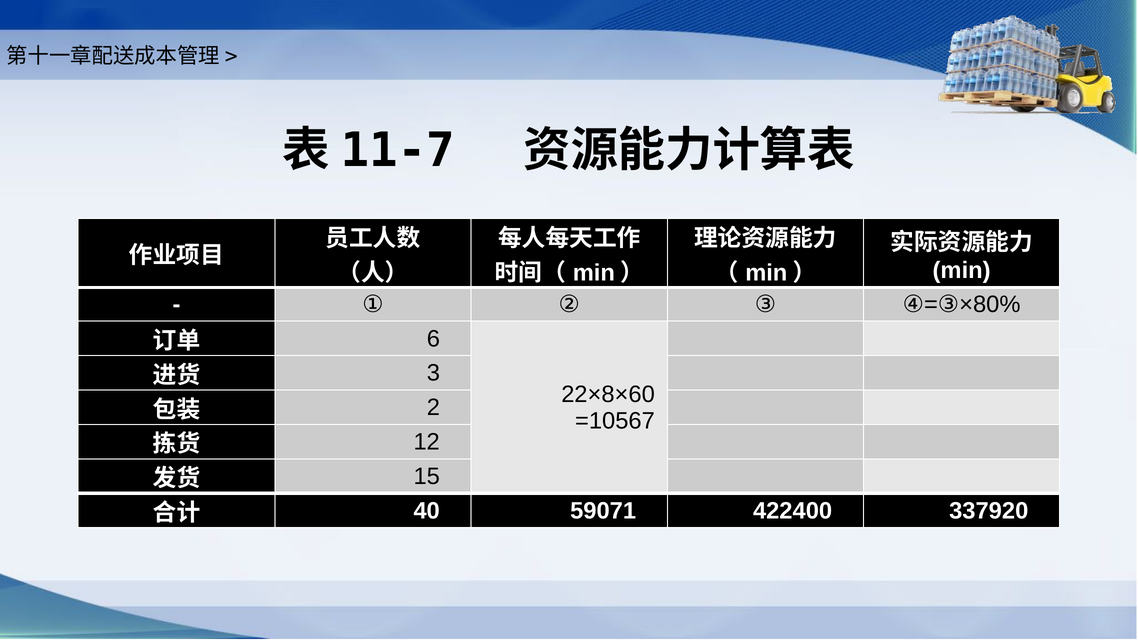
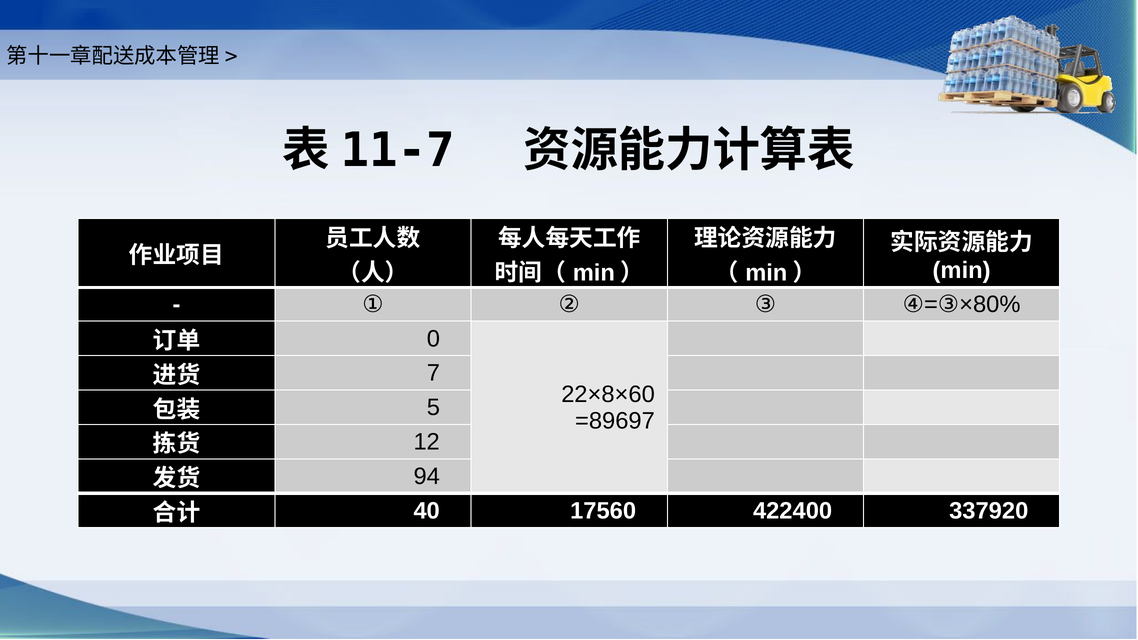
6: 6 -> 0 (433, 339)
3: 3 -> 7 (433, 373)
2: 2 -> 5 (433, 408)
=10567: =10567 -> =89697 (615, 421)
15: 15 -> 94 (427, 477)
59071: 59071 -> 17560 (603, 511)
